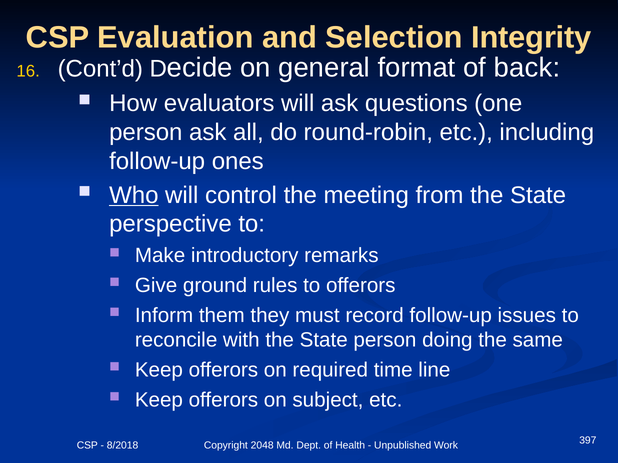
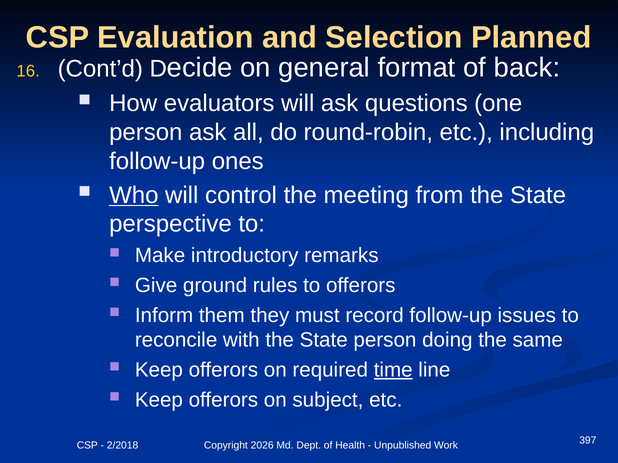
Integrity: Integrity -> Planned (531, 38)
time underline: none -> present (393, 370)
8/2018: 8/2018 -> 2/2018 (123, 446)
2048: 2048 -> 2026 (262, 446)
